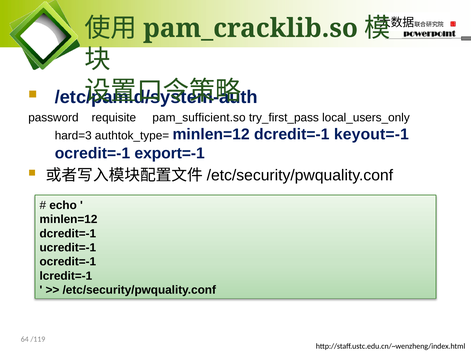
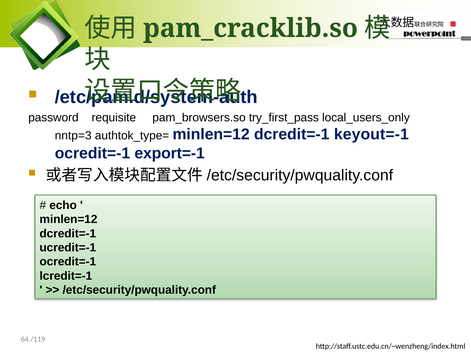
pam_sufficient.so: pam_sufficient.so -> pam_browsers.so (199, 118)
hard=3: hard=3 -> nntp=3 (73, 136)
